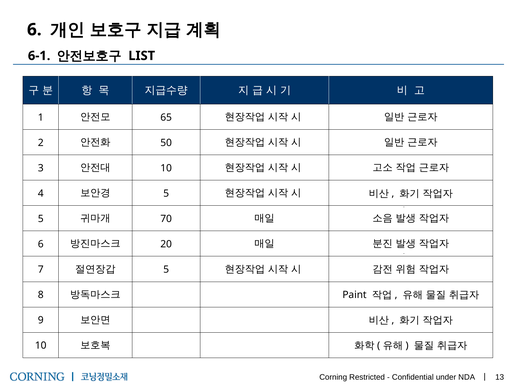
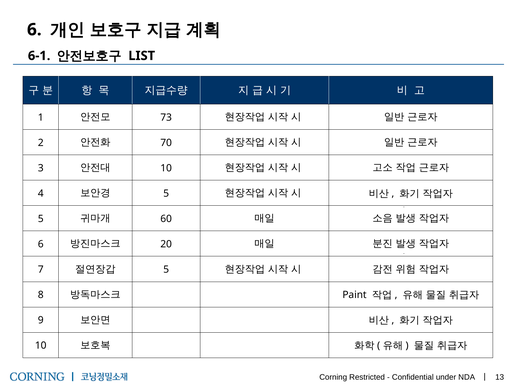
65: 65 -> 73 (166, 117)
50: 50 -> 70 (166, 143)
70: 70 -> 60 (166, 219)
